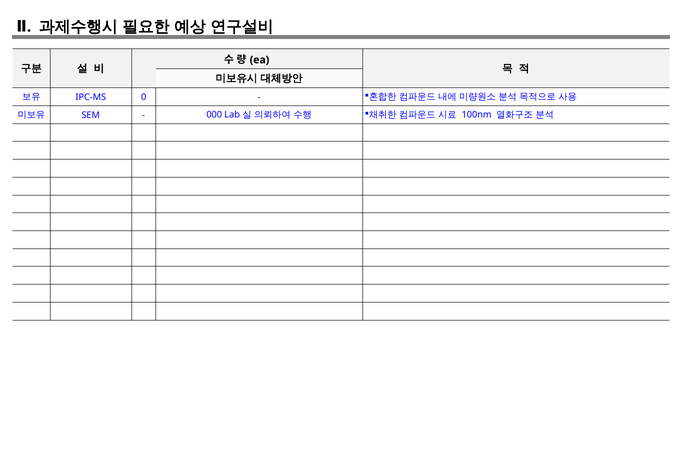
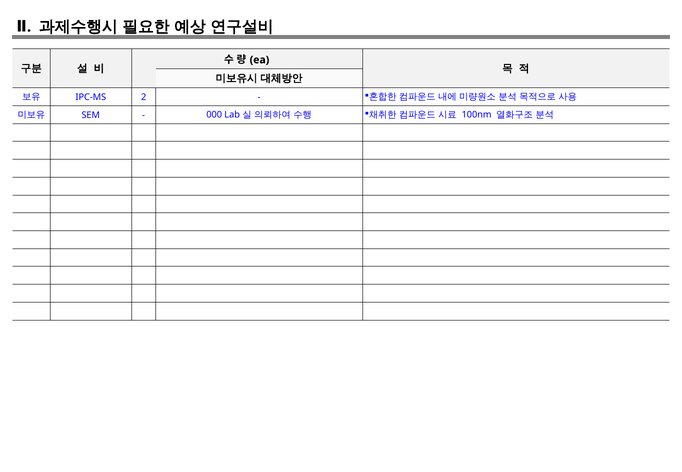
0: 0 -> 2 (144, 97)
